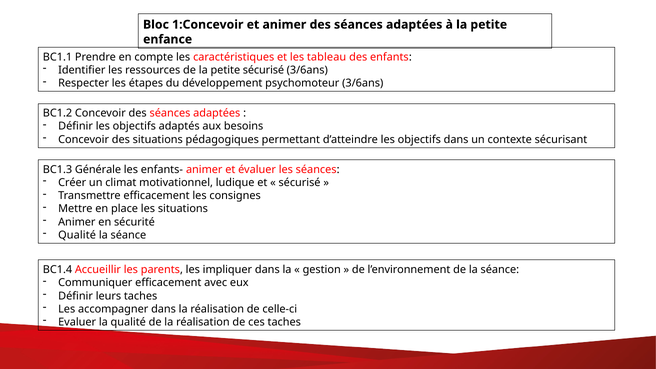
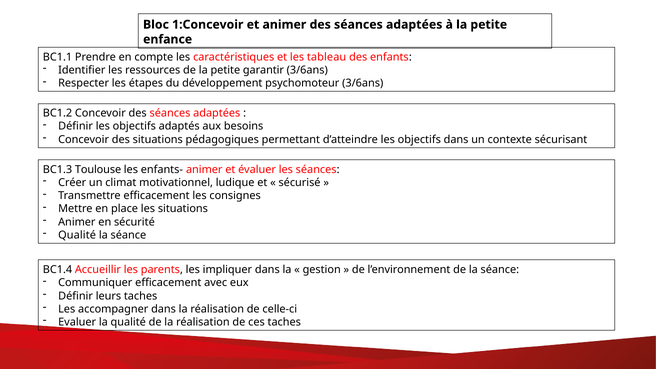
petite sécurisé: sécurisé -> garantir (263, 70)
Générale: Générale -> Toulouse (98, 170)
